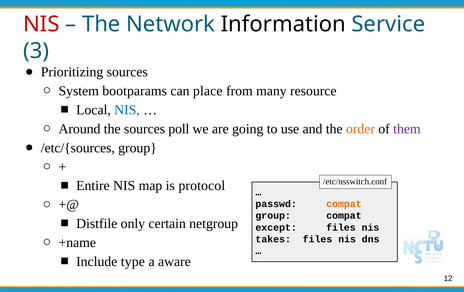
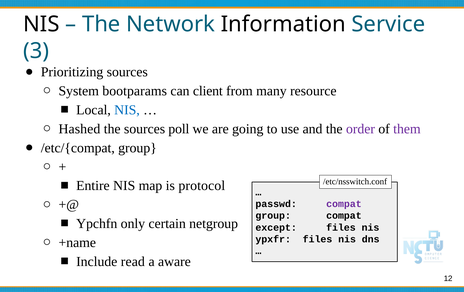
NIS colour: red -> black (41, 24)
place: place -> client (208, 91)
Around: Around -> Hashed (79, 129)
order colour: orange -> purple (361, 129)
/etc/{sources: /etc/{sources -> /etc/{compat (78, 148)
compat colour: orange -> purple (344, 204)
Distfile: Distfile -> Ypchfn (97, 224)
takes: takes -> ypxfr (273, 240)
type: type -> read (133, 262)
